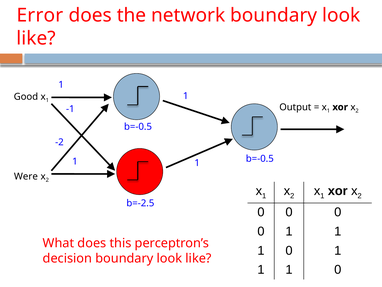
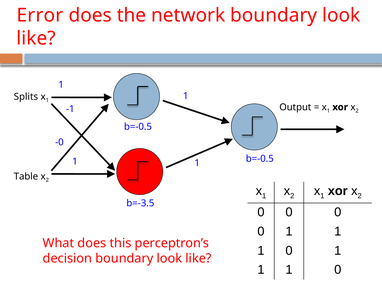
Good: Good -> Splits (26, 97)
-2: -2 -> -0 (59, 142)
Were: Were -> Table (26, 176)
b=-2.5: b=-2.5 -> b=-3.5 (140, 203)
